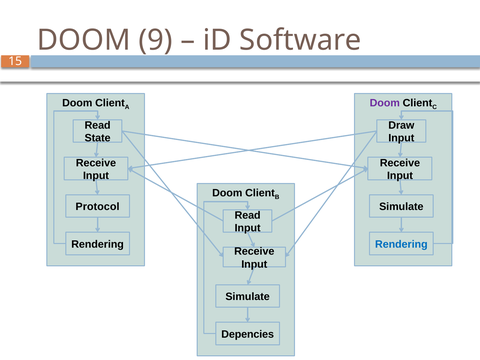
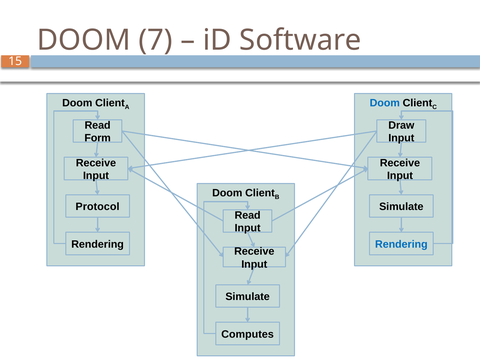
9: 9 -> 7 (156, 40)
Doom colour: purple -> blue (385, 103)
State: State -> Form (98, 138)
Depencies: Depencies -> Computes (248, 334)
